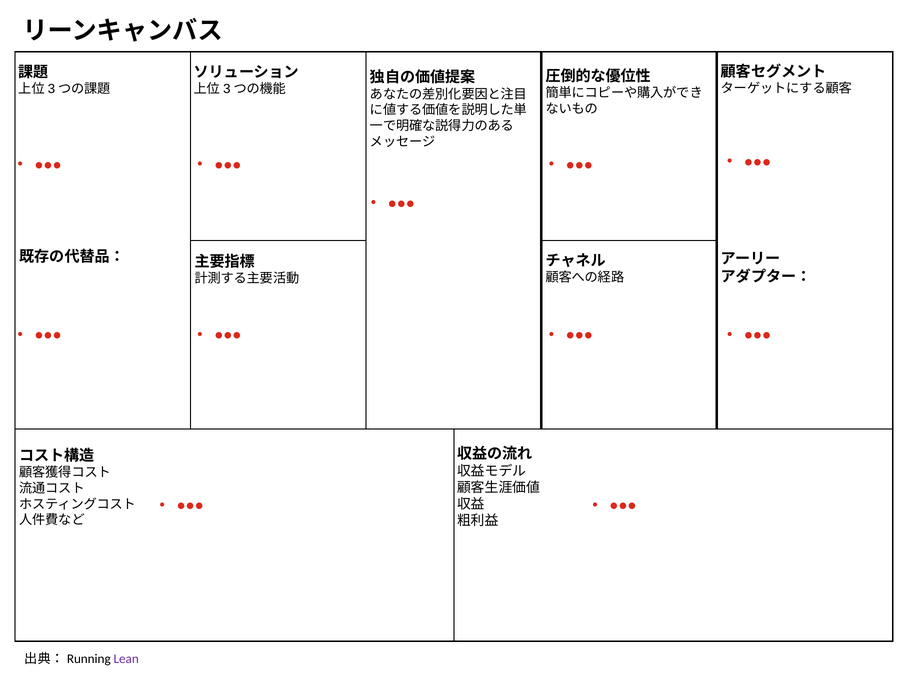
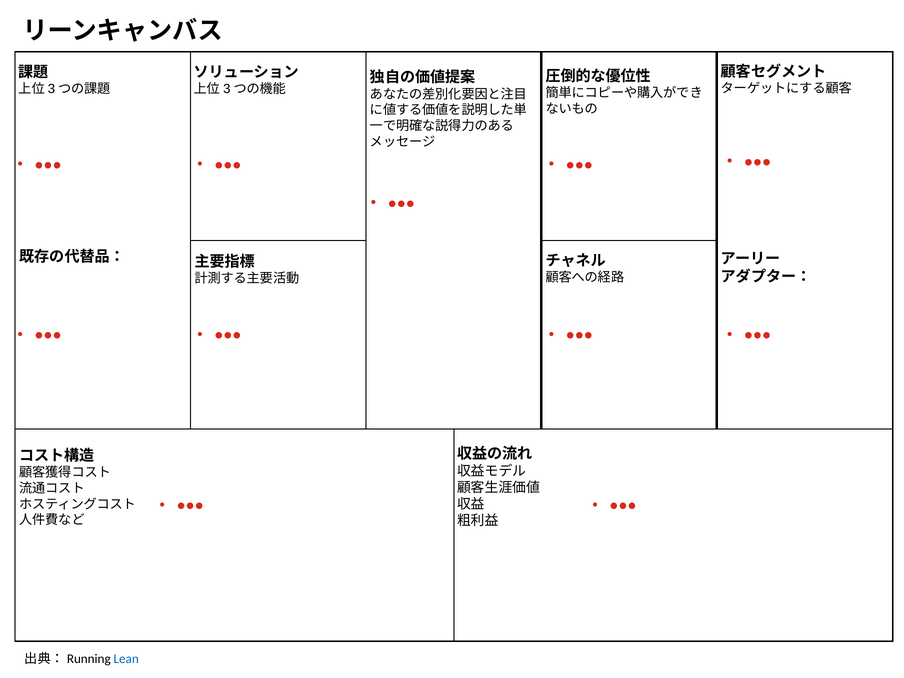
Lean colour: purple -> blue (126, 659)
